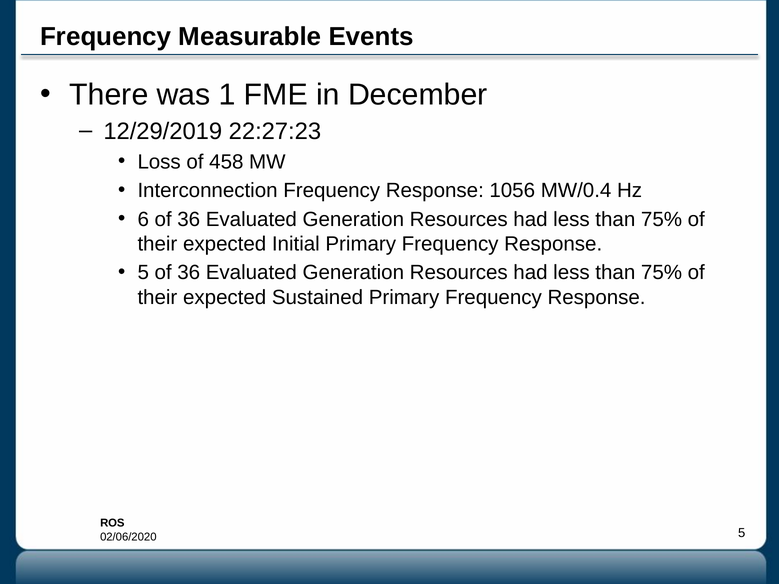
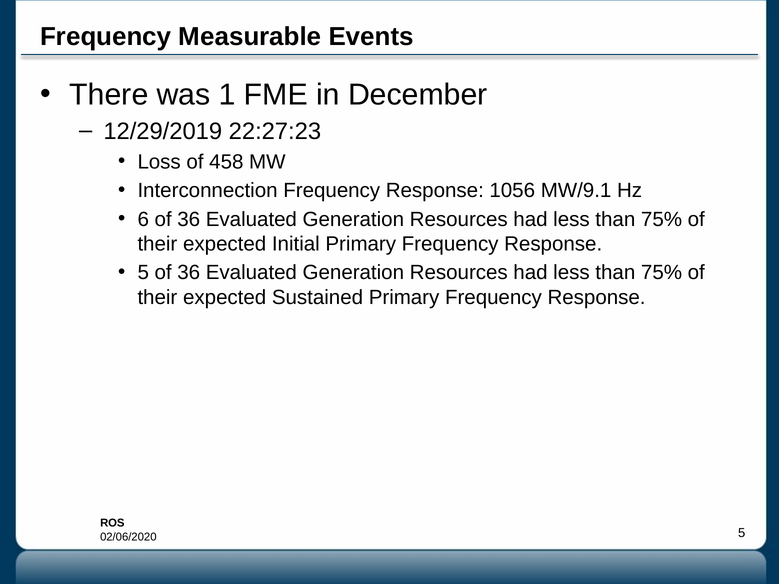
MW/0.4: MW/0.4 -> MW/9.1 (576, 191)
